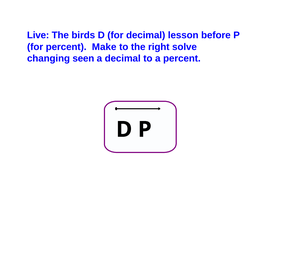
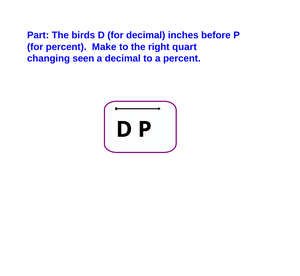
Live: Live -> Part (38, 35)
lesson: lesson -> inches (183, 35)
solve: solve -> quart (184, 47)
